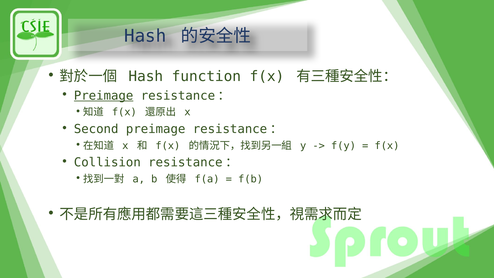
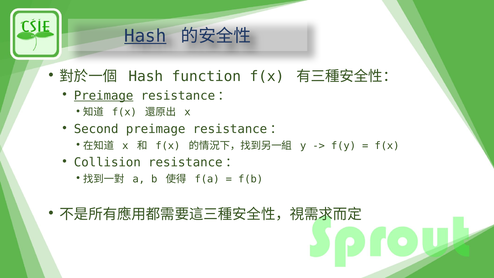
Hash underline: none -> present (145, 36)
